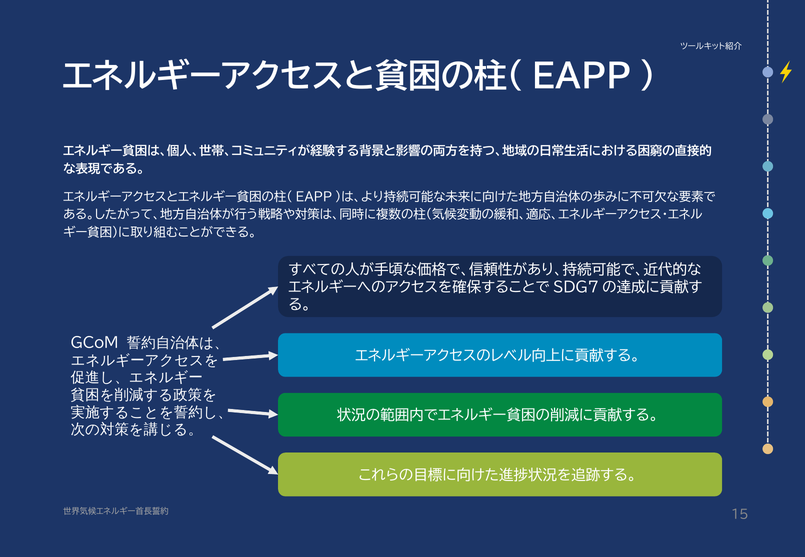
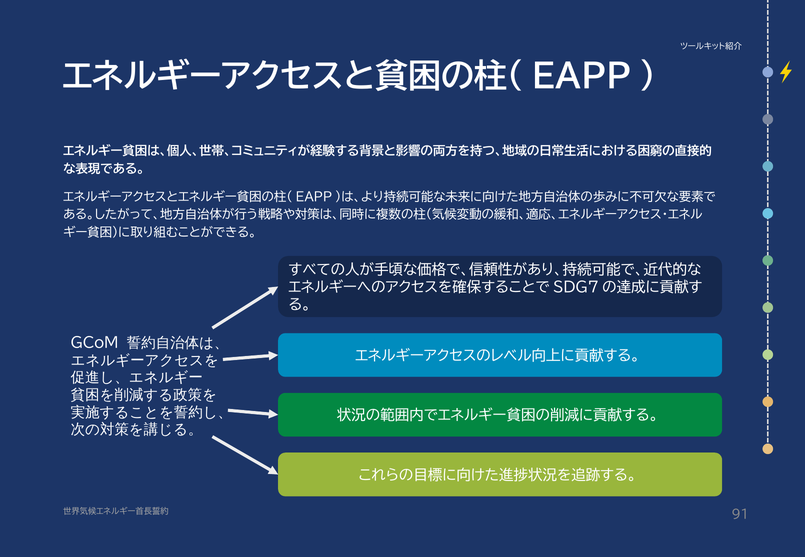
15: 15 -> 91 (740, 515)
